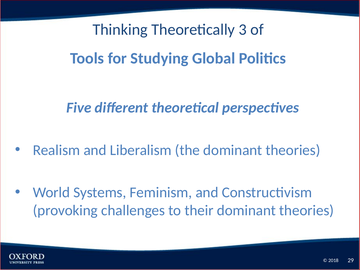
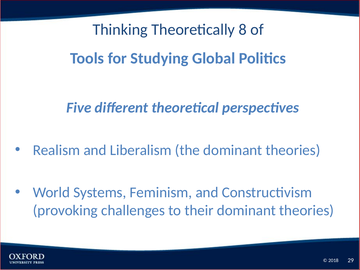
3: 3 -> 8 (243, 30)
